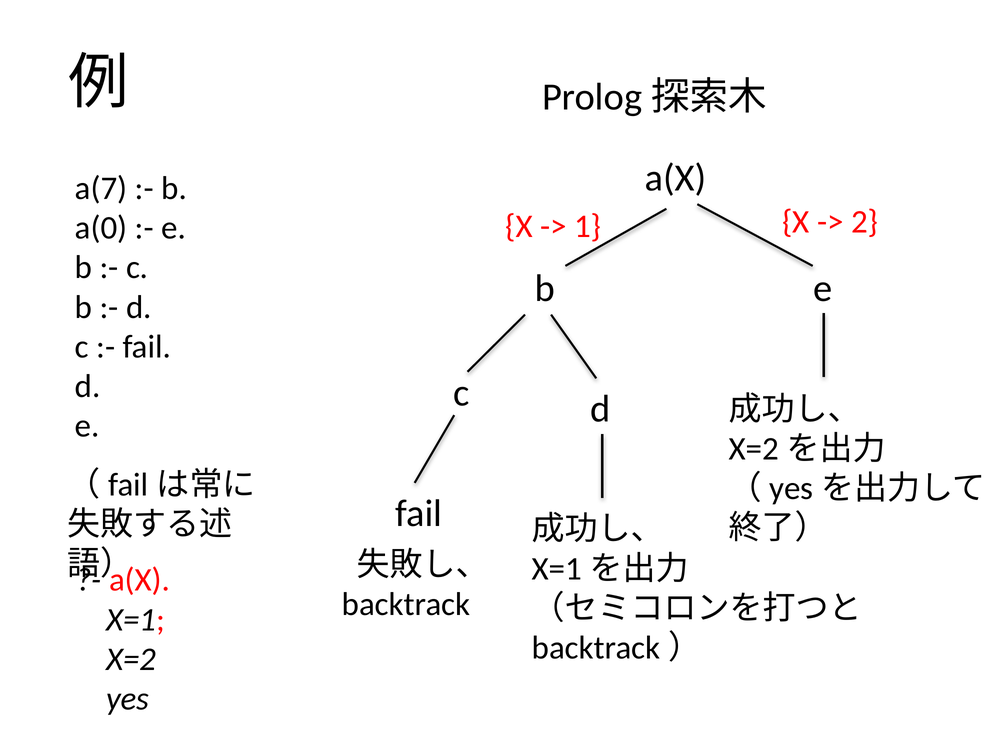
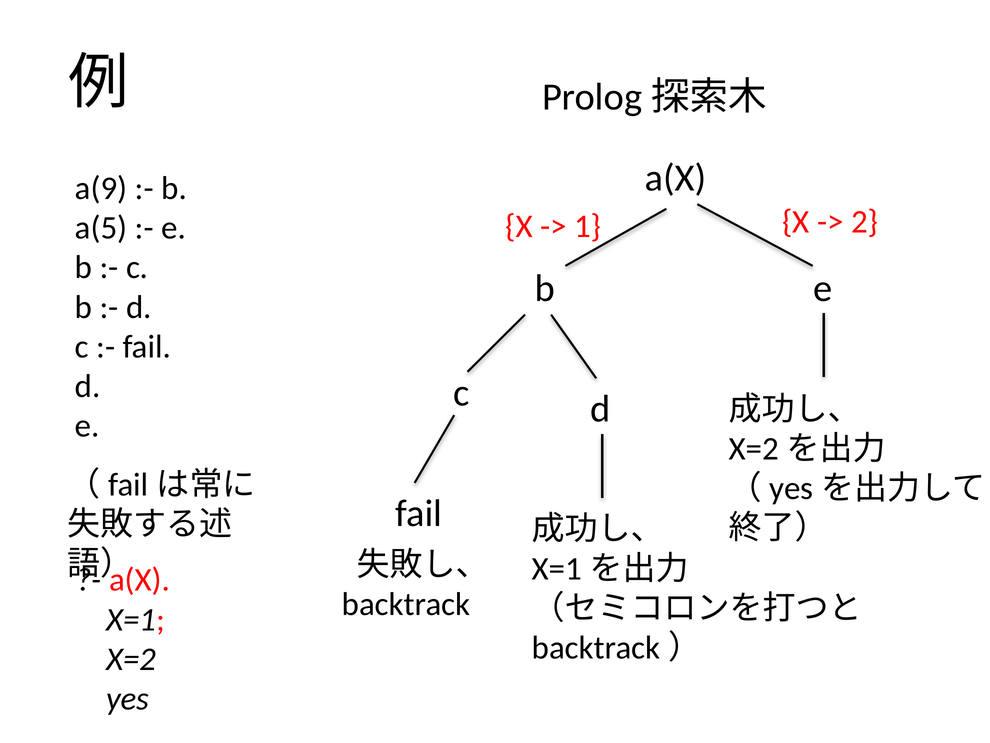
a(7: a(7 -> a(9 (101, 188)
a(0: a(0 -> a(5 (101, 228)
